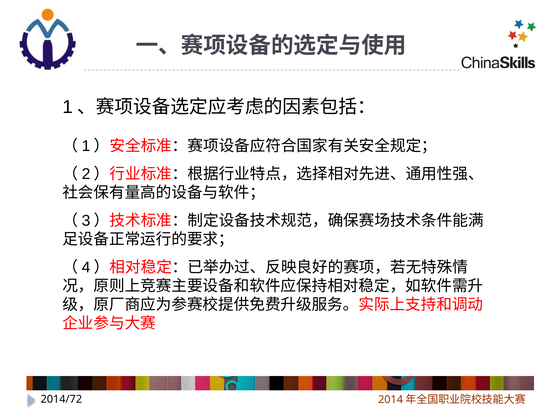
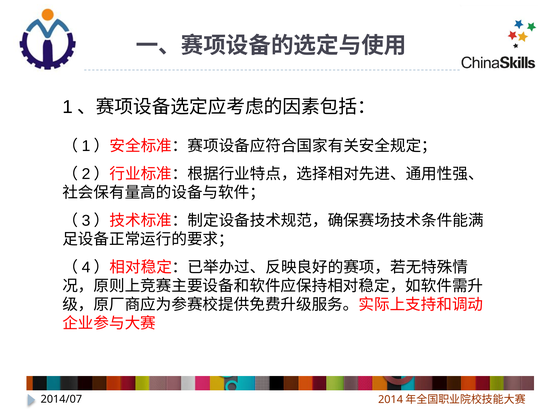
2014/72: 2014/72 -> 2014/07 (61, 399)
